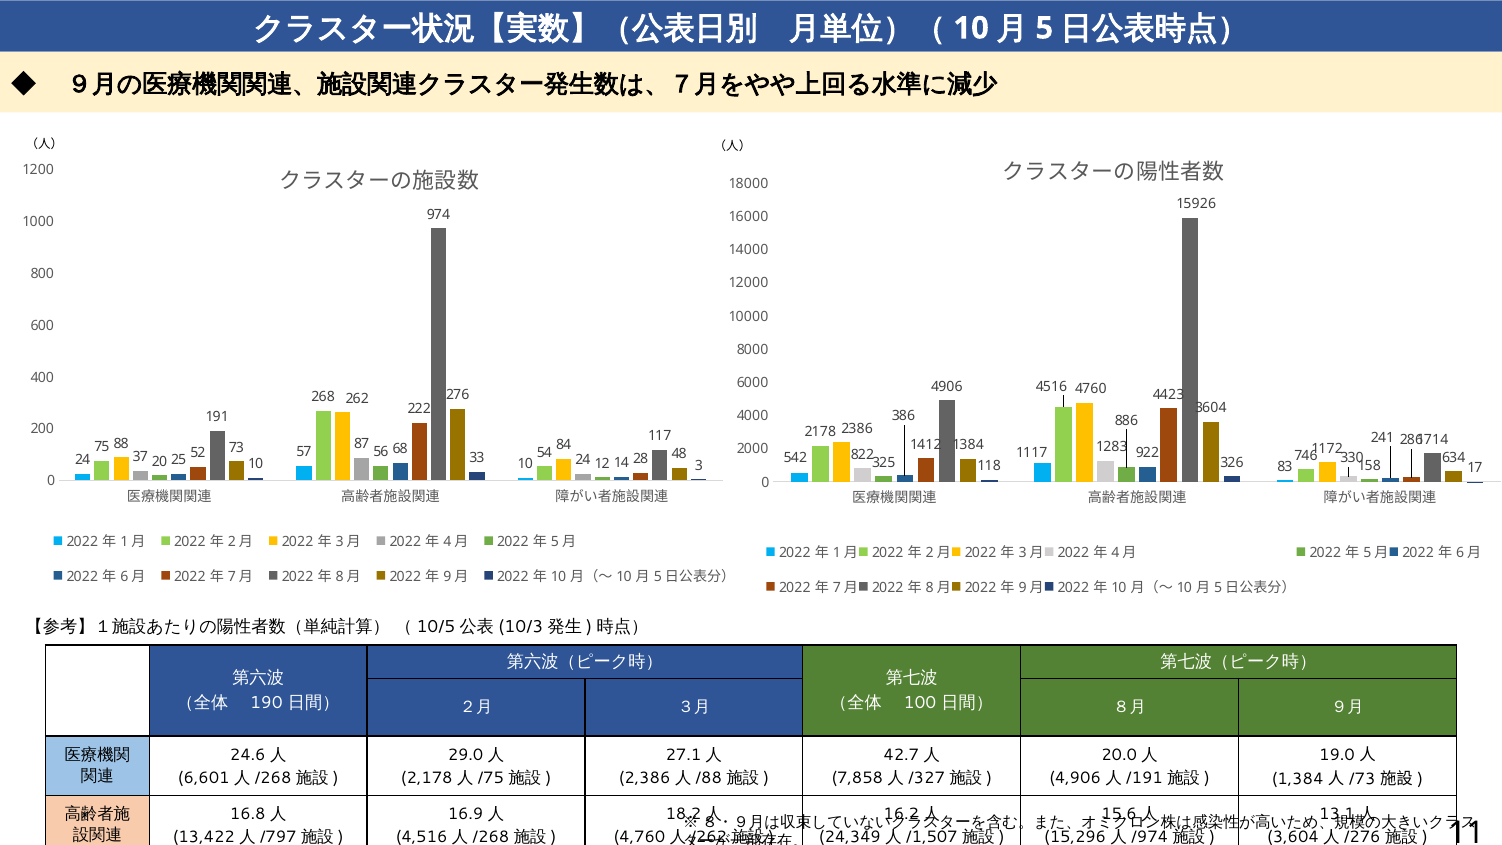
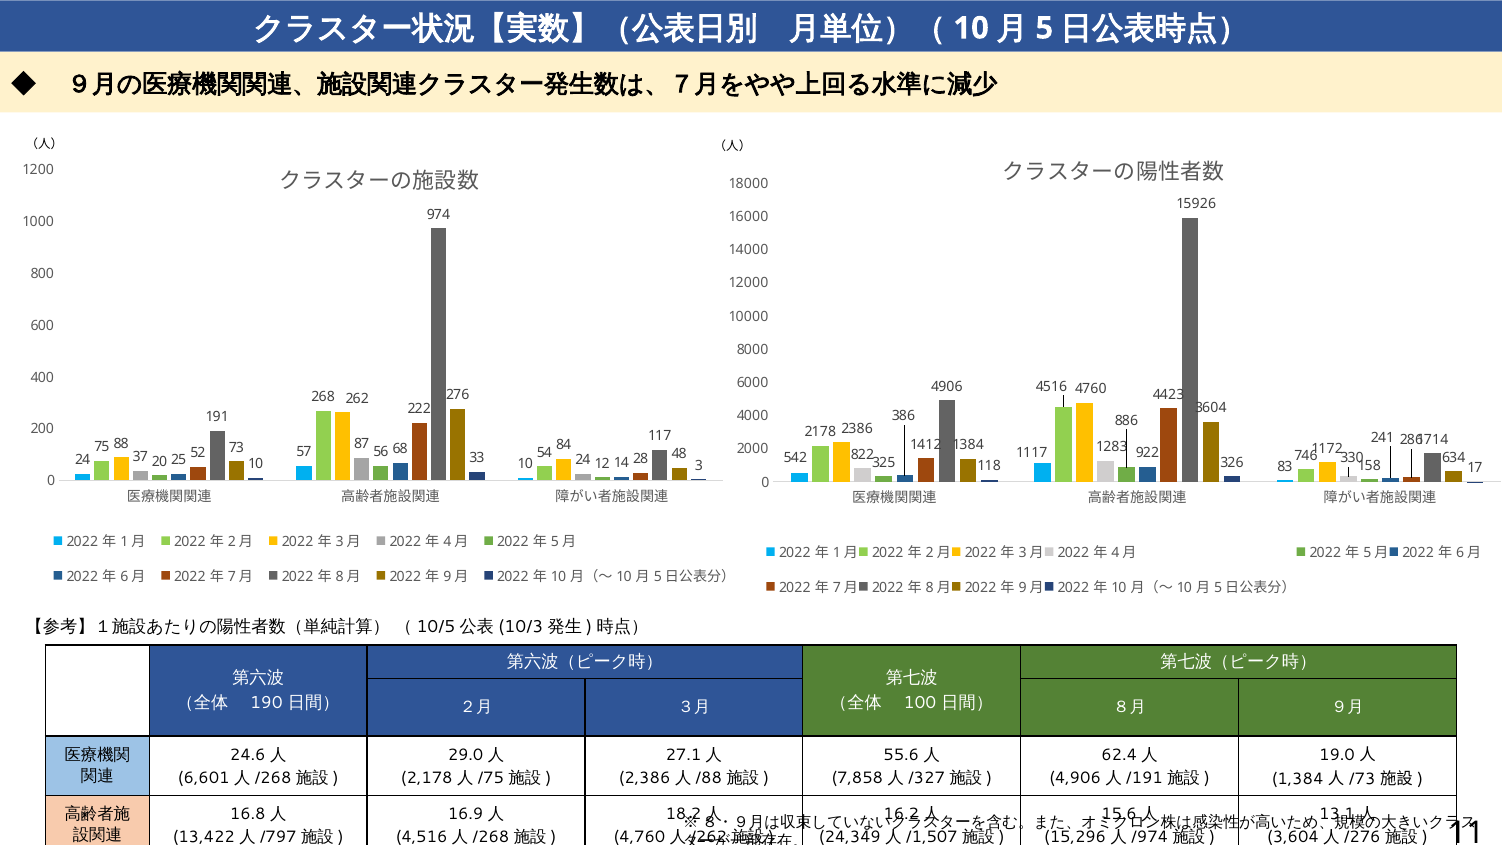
42.7: 42.7 -> 55.6 (901, 755)
20.0: 20.0 -> 62.4 (1119, 755)
